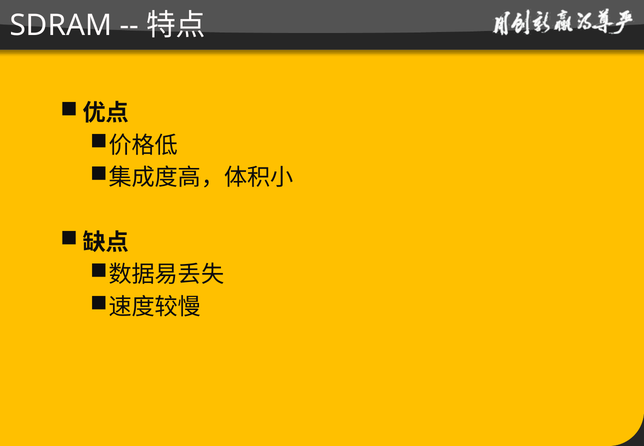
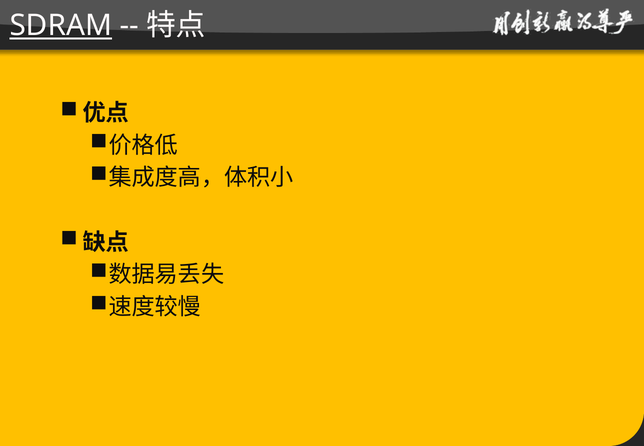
SDRAM underline: none -> present (61, 26)
